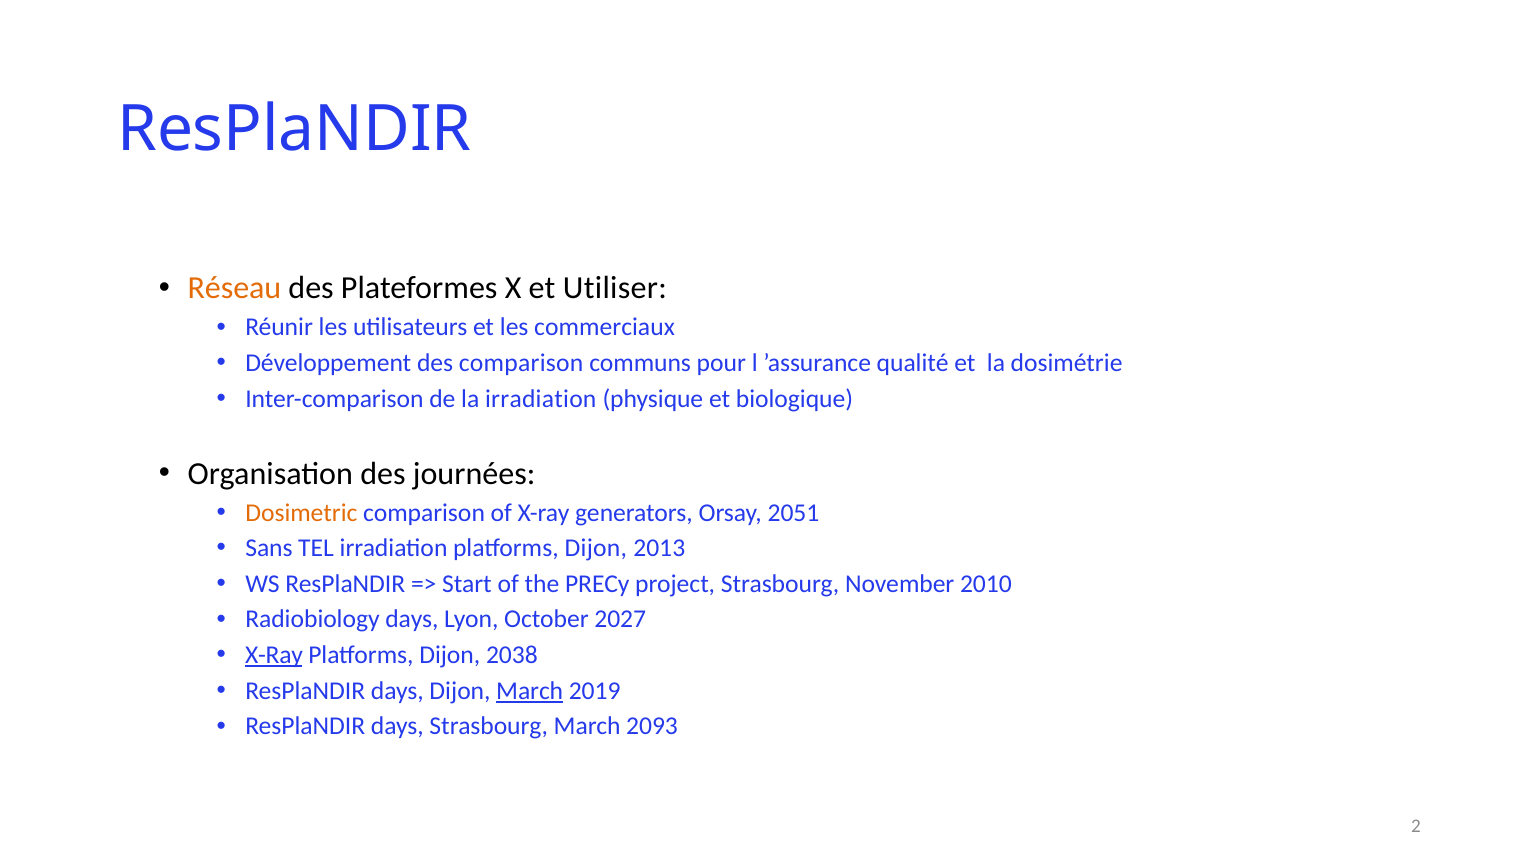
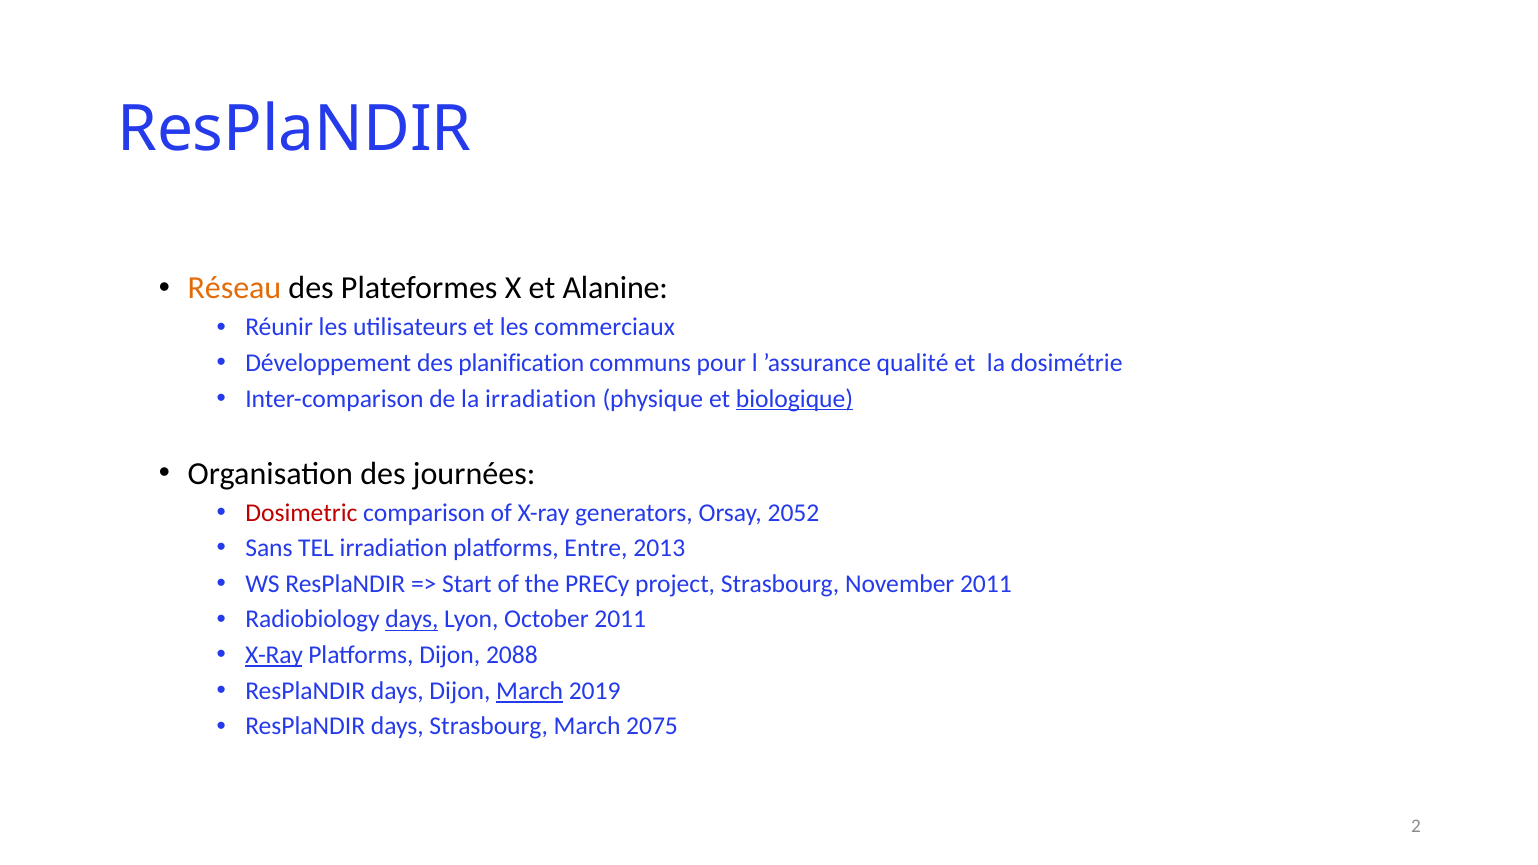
Utiliser: Utiliser -> Alanine (615, 288)
des comparison: comparison -> planification (521, 363)
biologique underline: none -> present (794, 399)
Dosimetric colour: orange -> red (301, 513)
2051: 2051 -> 2052 (793, 513)
irradiation platforms Dijon: Dijon -> Entre (596, 548)
November 2010: 2010 -> 2011 (986, 584)
days underline: none -> present (412, 620)
October 2027: 2027 -> 2011 (620, 620)
2038: 2038 -> 2088 (512, 655)
2093: 2093 -> 2075 (652, 727)
